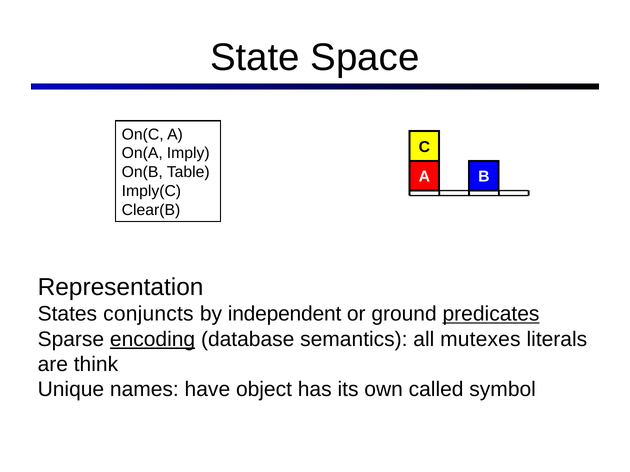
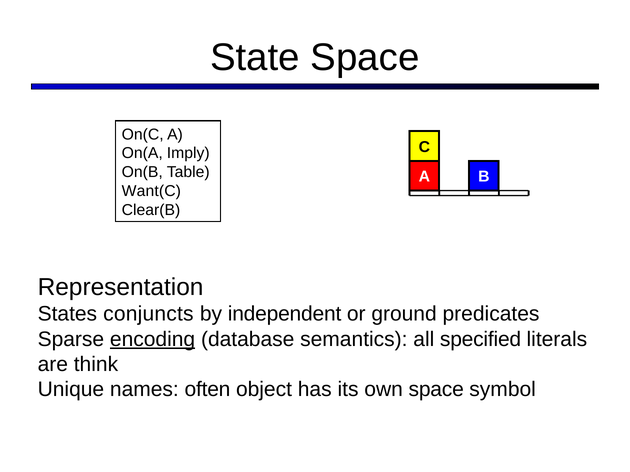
Imply(C: Imply(C -> Want(C (151, 191)
predicates underline: present -> none (491, 314)
mutexes: mutexes -> specified (481, 340)
have: have -> often (208, 390)
own called: called -> space (436, 390)
